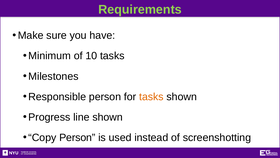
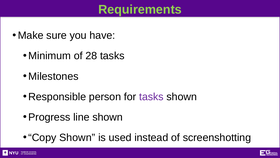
10: 10 -> 28 (91, 56)
tasks colour: orange -> purple (151, 96)
Person: Person -> Shown (77, 137)
